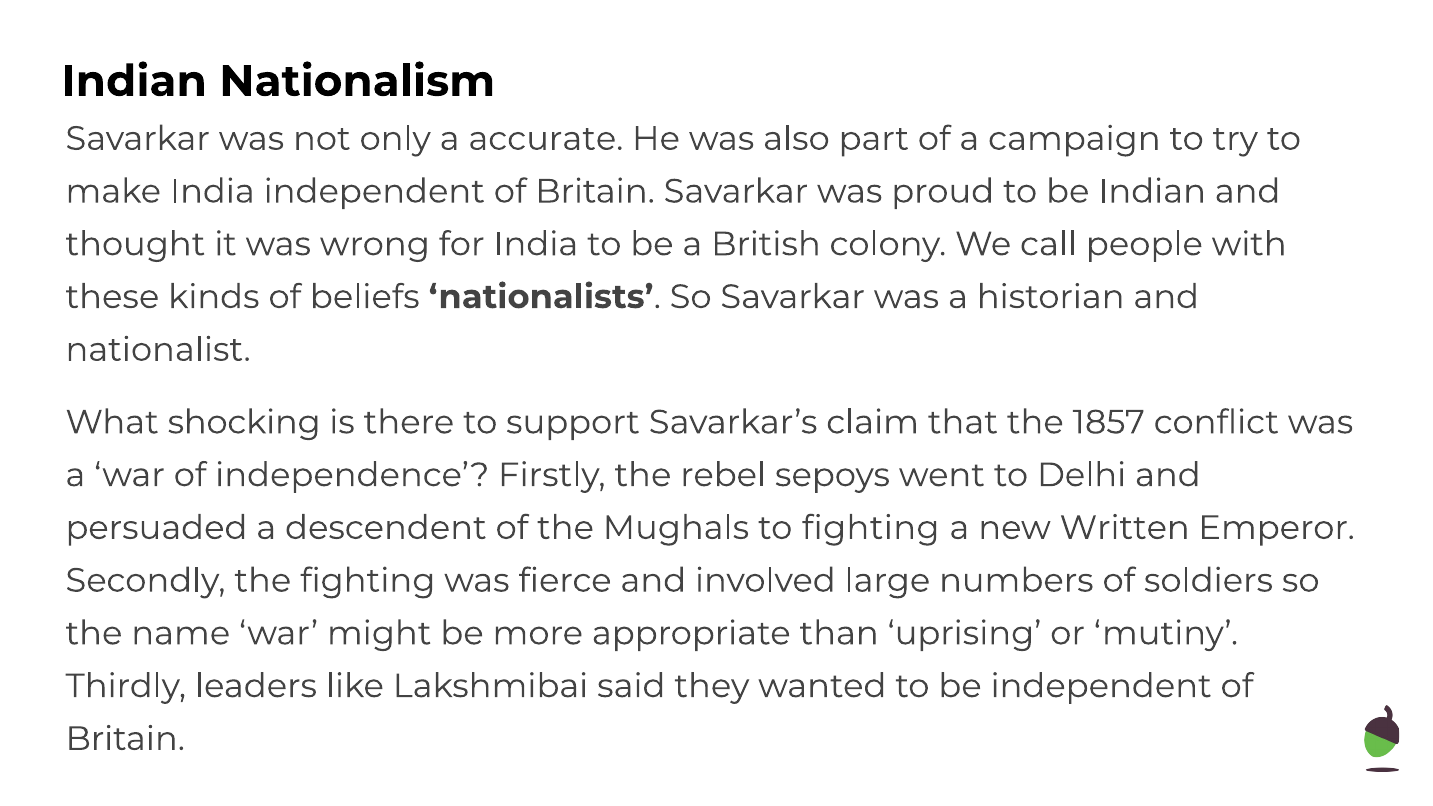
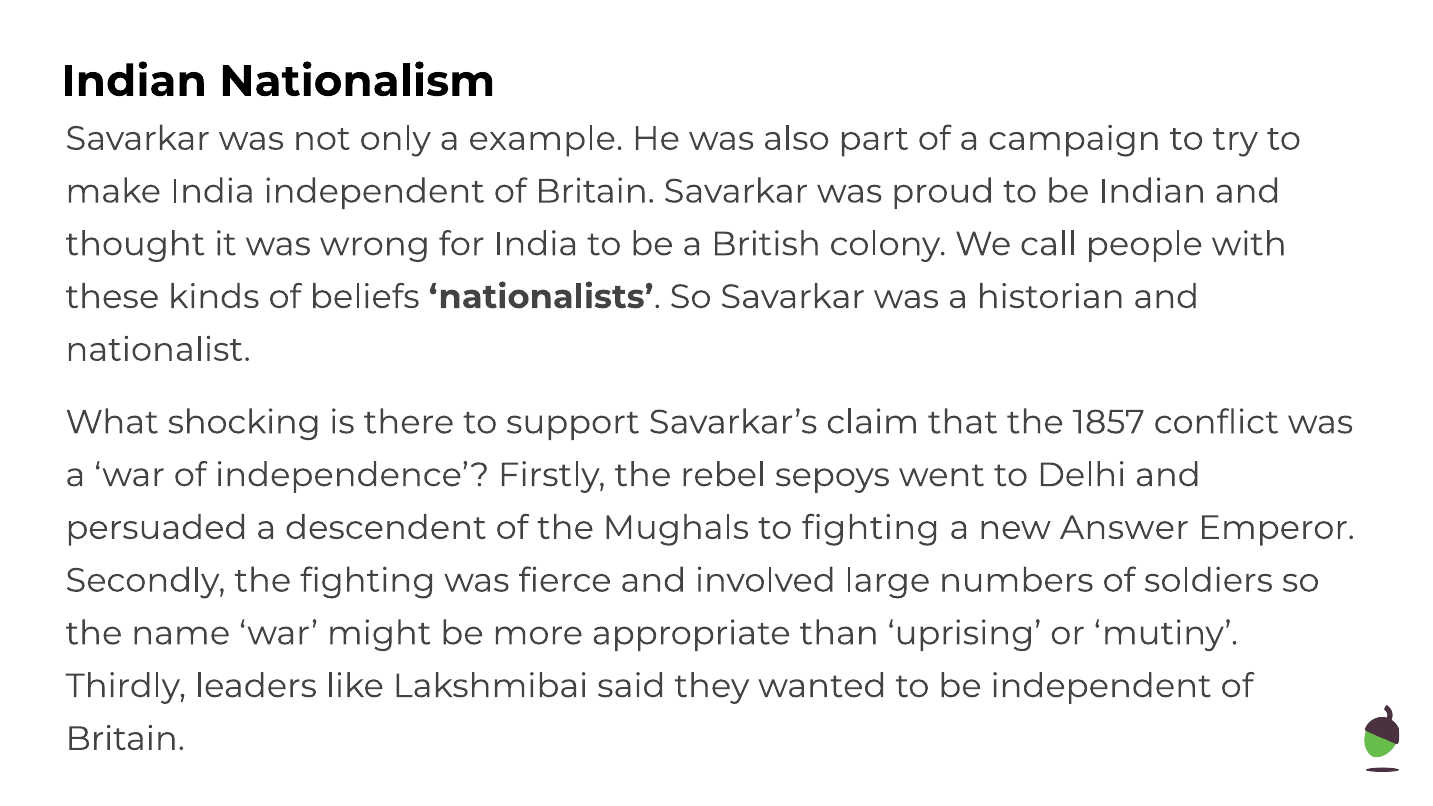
accurate: accurate -> example (546, 139)
Written: Written -> Answer (1124, 528)
